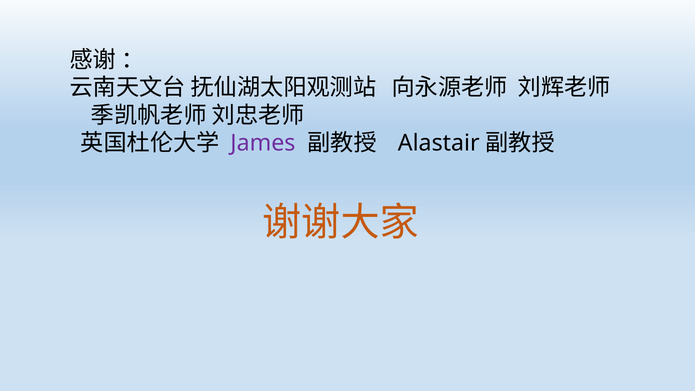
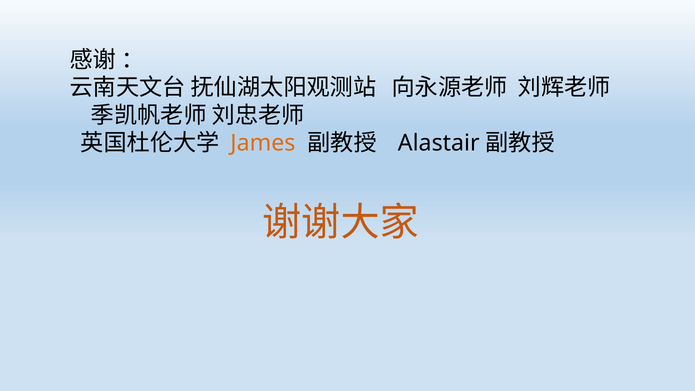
James colour: purple -> orange (263, 143)
